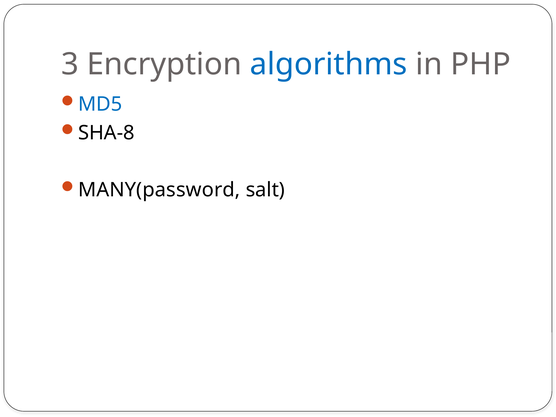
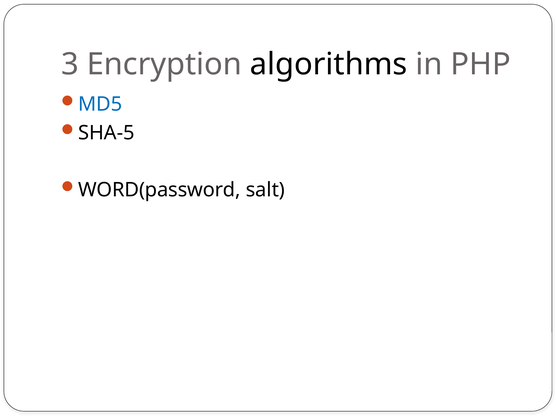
algorithms colour: blue -> black (329, 64)
SHA-8: SHA-8 -> SHA-5 (106, 133)
MANY(password: MANY(password -> WORD(password (159, 190)
